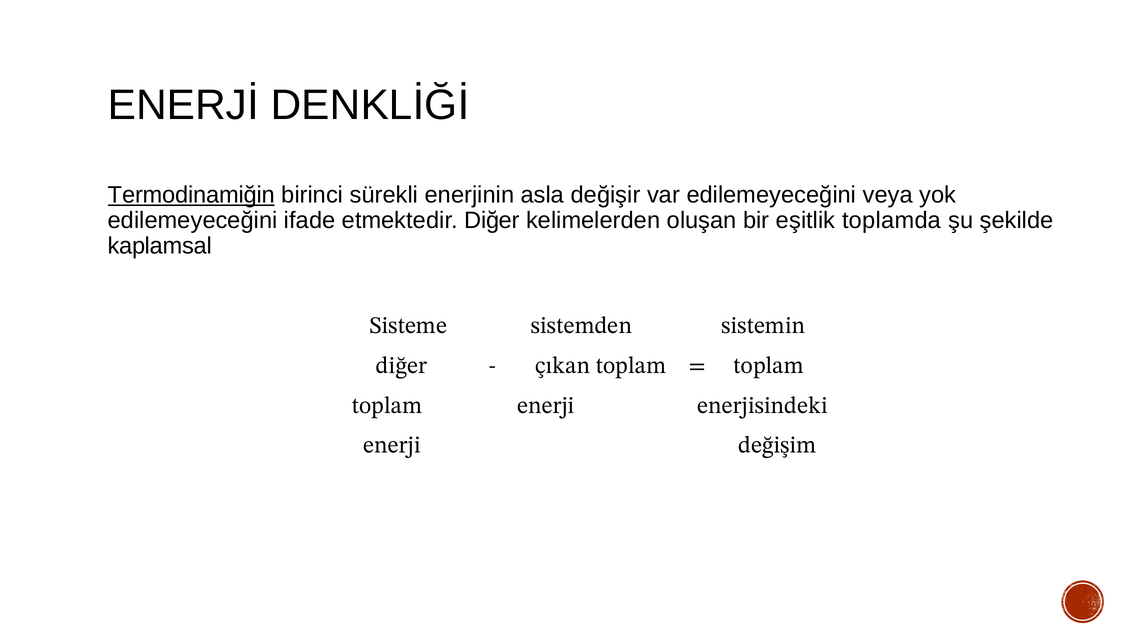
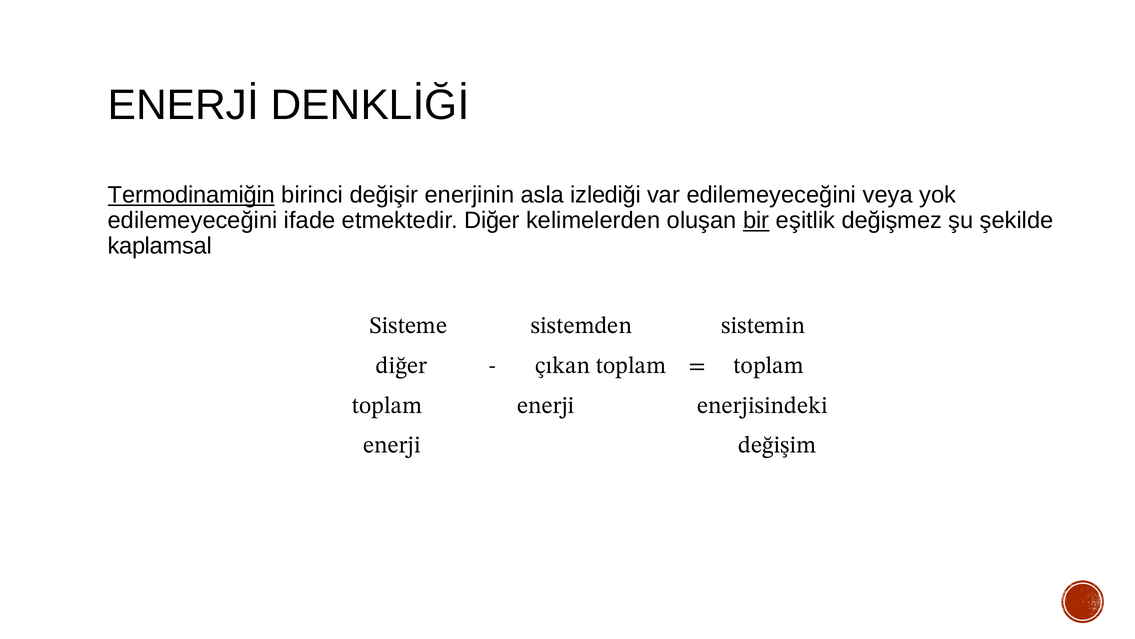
sürekli: sürekli -> değişir (384, 195)
değişir: değişir -> izlediği (606, 195)
bir underline: none -> present (756, 220)
toplamda: toplamda -> değişmez (892, 220)
